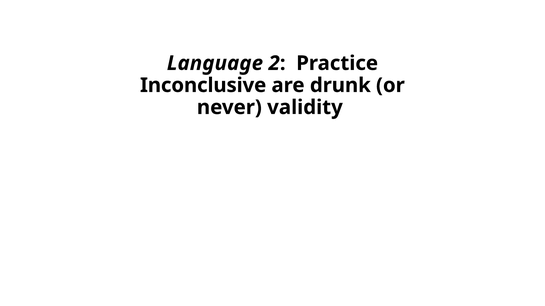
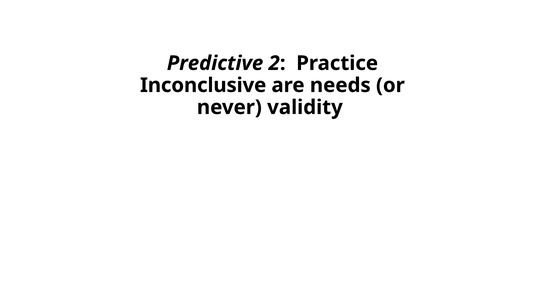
Language: Language -> Predictive (215, 63)
drunk: drunk -> needs (340, 85)
